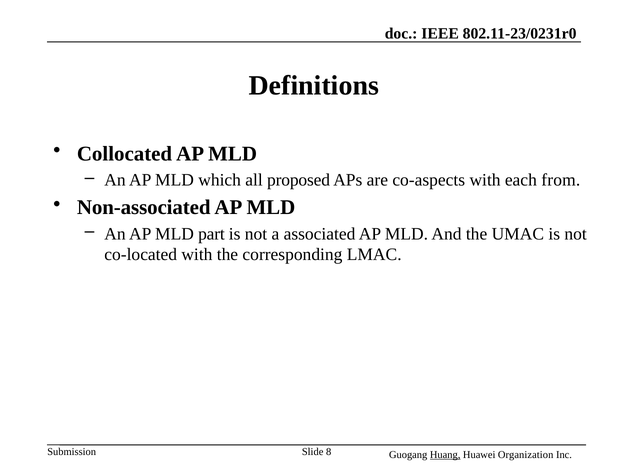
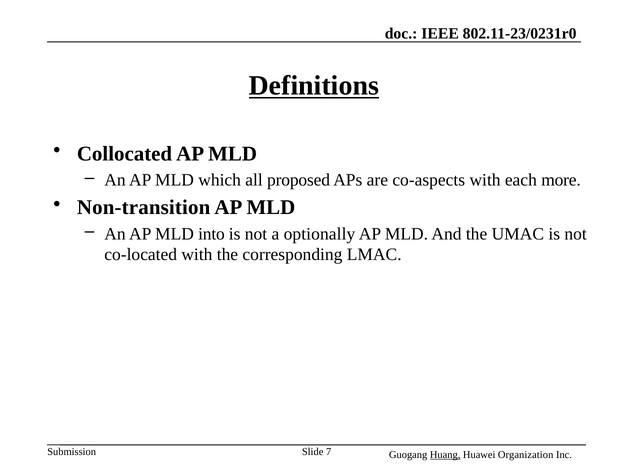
Definitions underline: none -> present (314, 86)
from: from -> more (561, 180)
Non-associated: Non-associated -> Non-transition (144, 208)
part: part -> into (211, 234)
associated: associated -> optionally (319, 234)
8: 8 -> 7 (329, 452)
